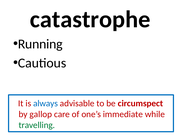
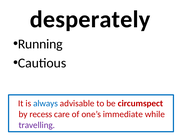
catastrophe: catastrophe -> desperately (90, 19)
gallop: gallop -> recess (41, 115)
travelling colour: green -> purple (37, 126)
